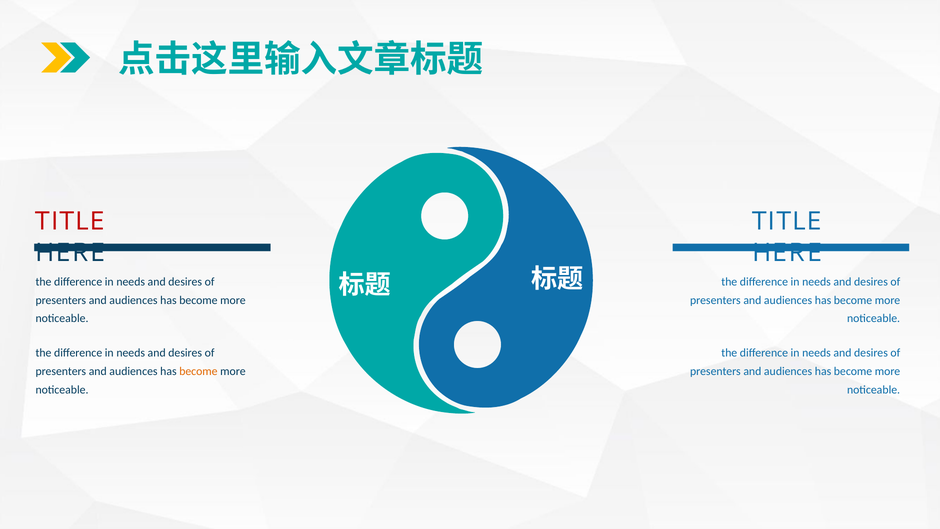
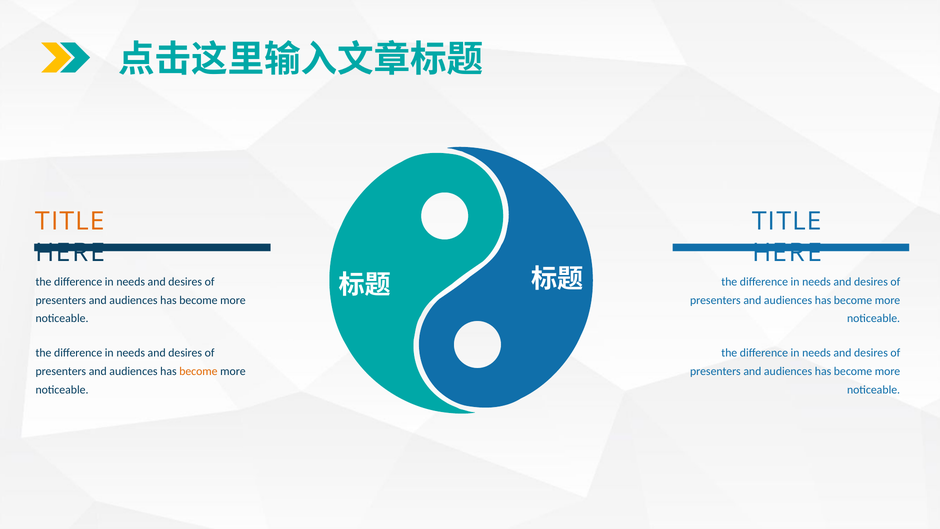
TITLE colour: red -> orange (70, 221)
